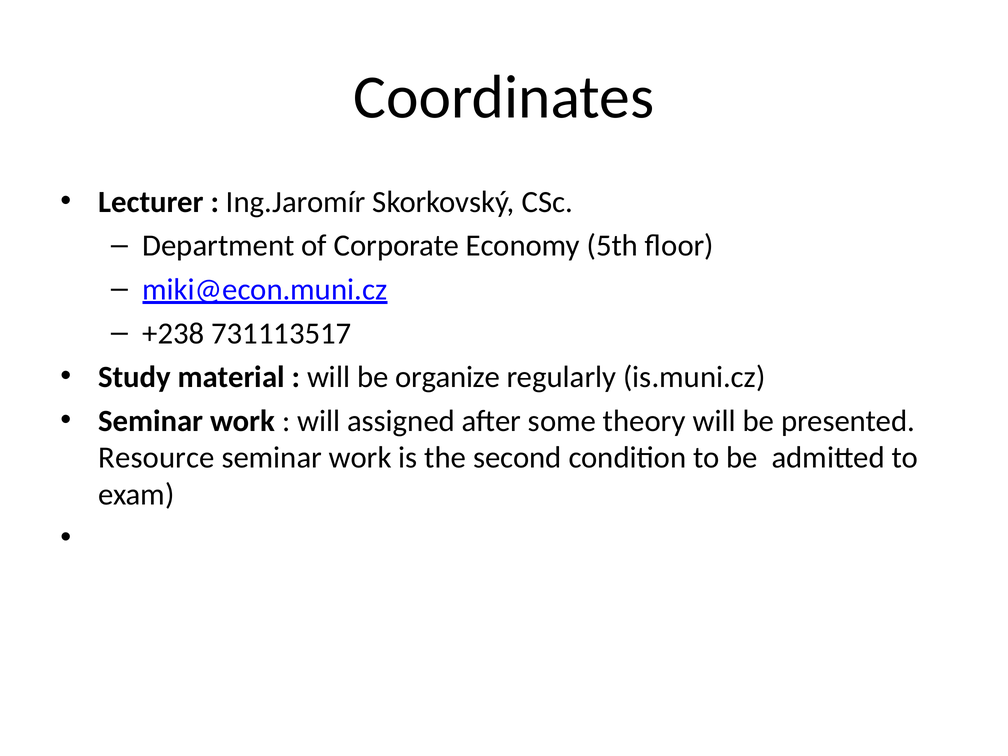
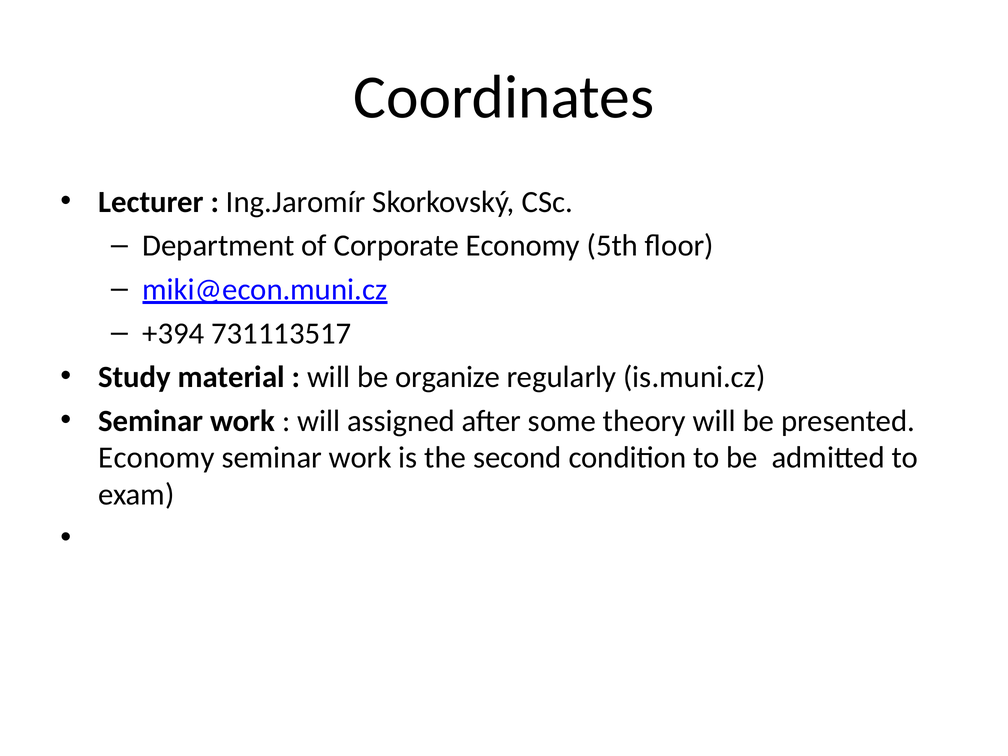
+238: +238 -> +394 (173, 334)
Resource: Resource -> Economy (156, 458)
